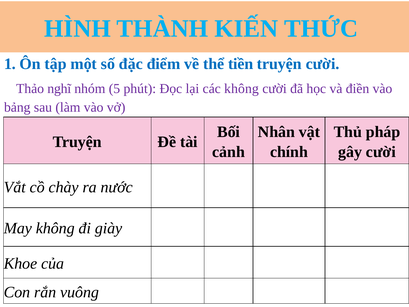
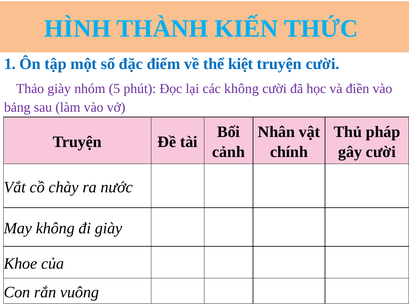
tiền: tiền -> kiệt (241, 64)
Thảo nghĩ: nghĩ -> giày (59, 88)
